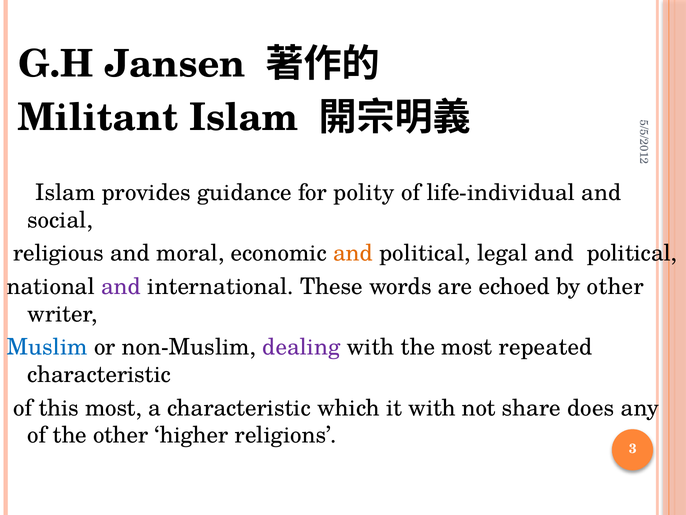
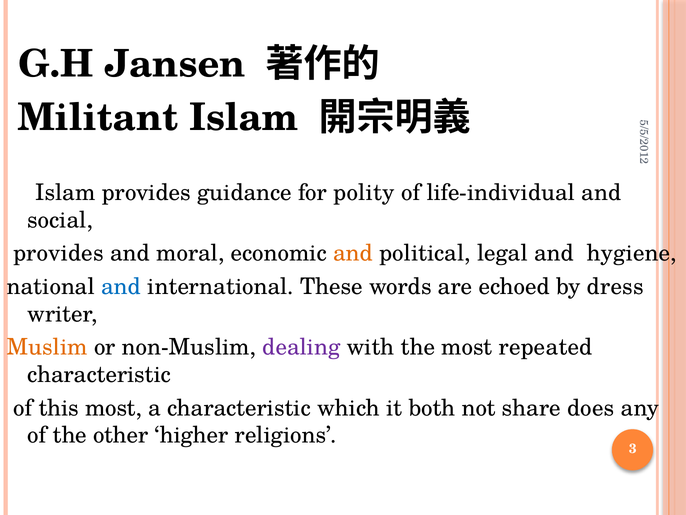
religious: religious -> provides (58, 253)
legal and political: political -> hygiene (632, 253)
and colour: purple -> blue (121, 286)
by other: other -> dress (615, 286)
Muslim colour: blue -> orange (47, 347)
it with: with -> both (432, 408)
